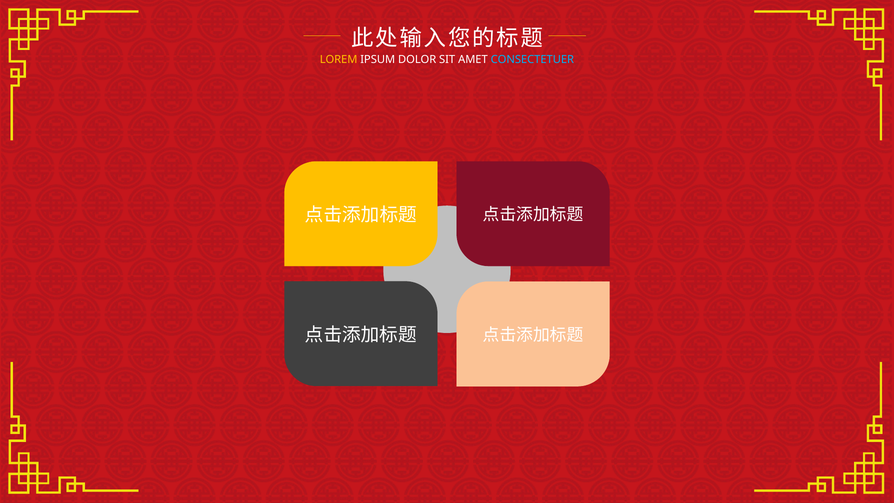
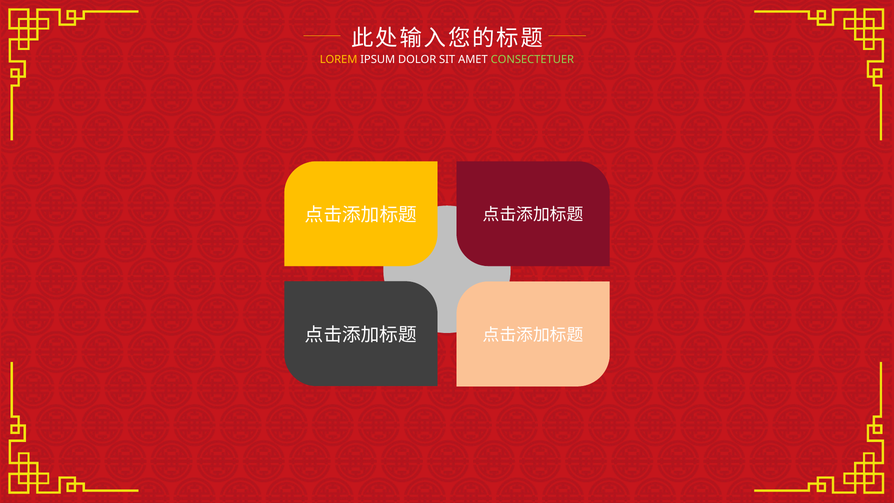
CONSECTETUER colour: light blue -> light green (532, 59)
